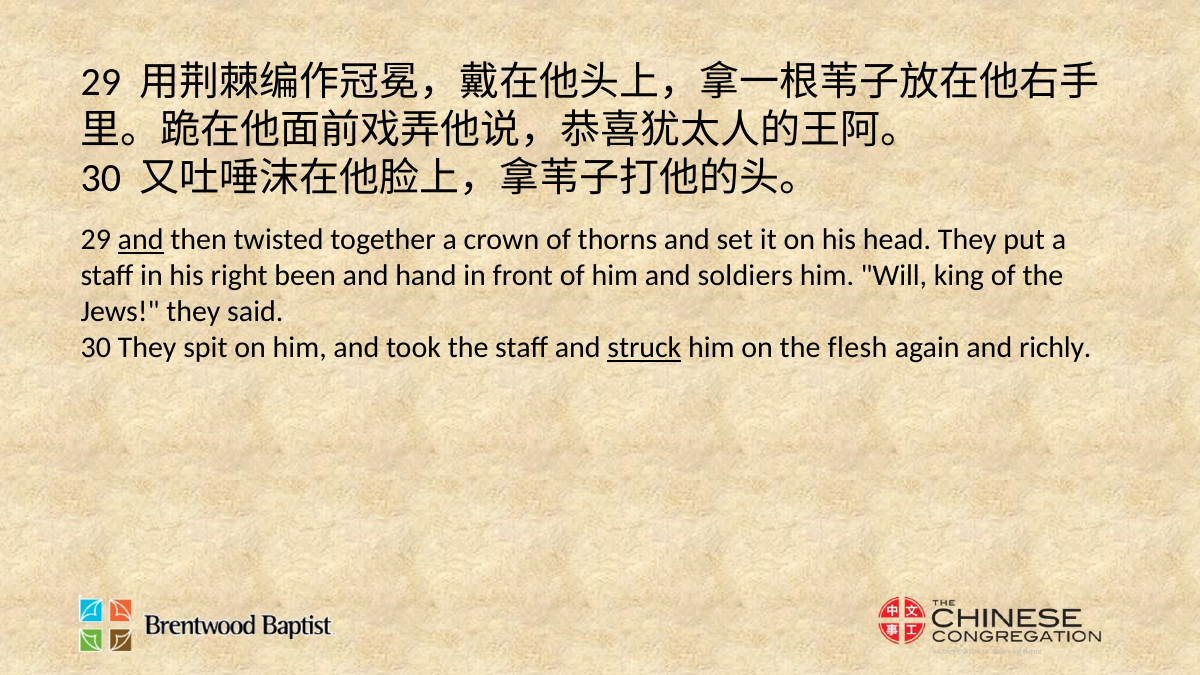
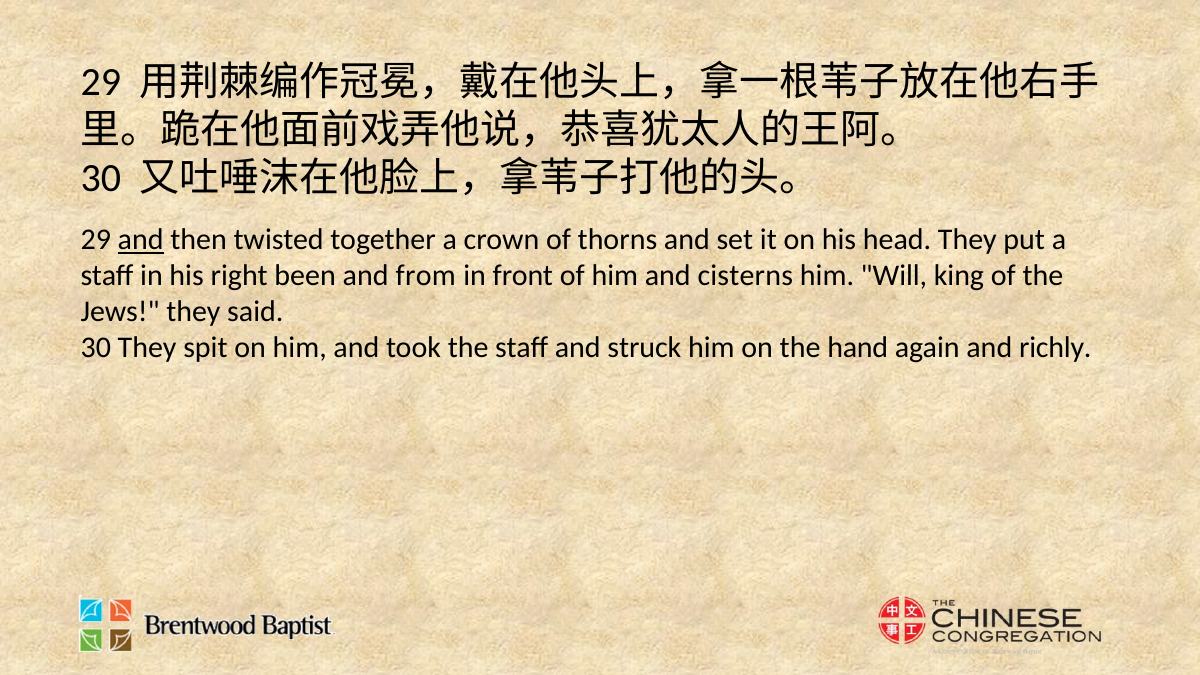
hand: hand -> from (426, 276)
soldiers: soldiers -> cisterns (745, 276)
struck underline: present -> none (644, 348)
flesh: flesh -> hand (858, 348)
